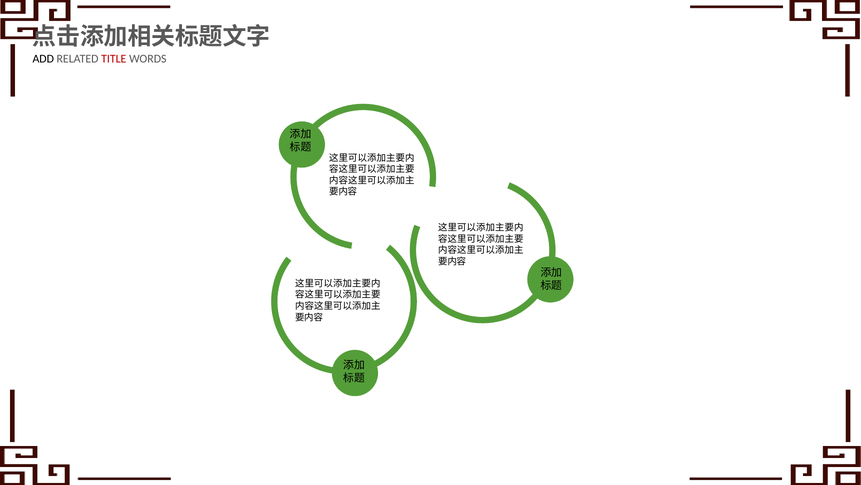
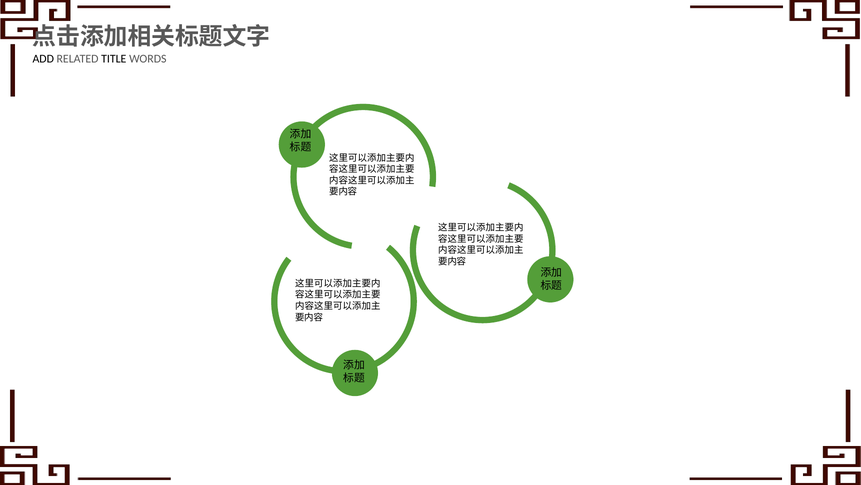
TITLE colour: red -> black (114, 59)
